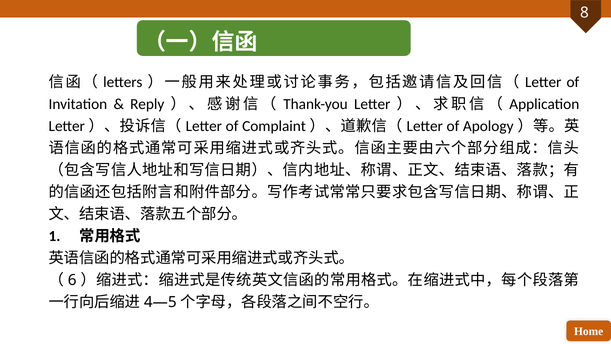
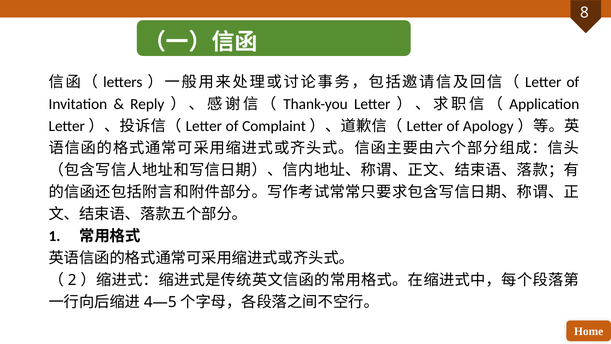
6: 6 -> 2 (72, 280)
